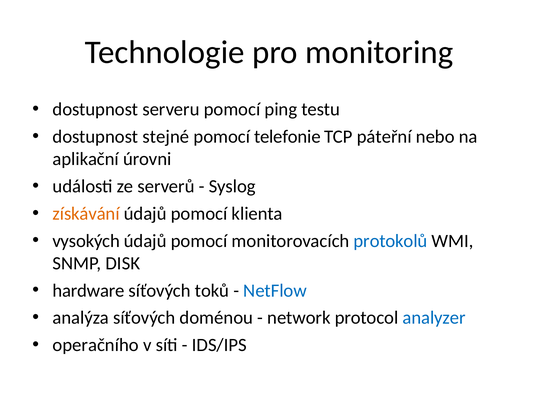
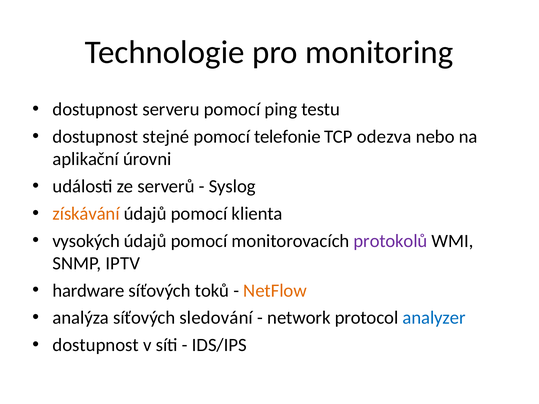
páteřní: páteřní -> odezva (384, 137)
protokolů colour: blue -> purple (390, 241)
DISK: DISK -> IPTV (123, 263)
NetFlow colour: blue -> orange (275, 291)
doménou: doménou -> sledování (216, 318)
operačního: operačního -> dostupnost (96, 345)
